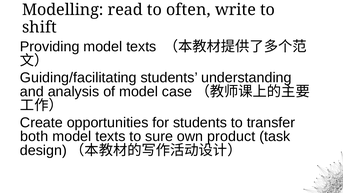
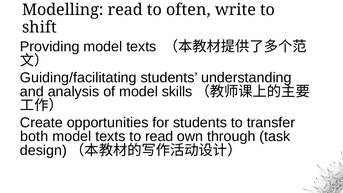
case: case -> skills (177, 92)
to sure: sure -> read (159, 136)
product: product -> through (231, 136)
